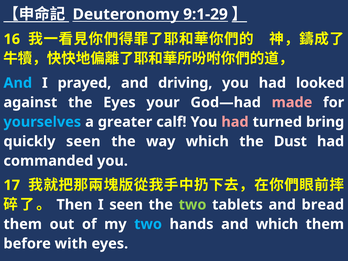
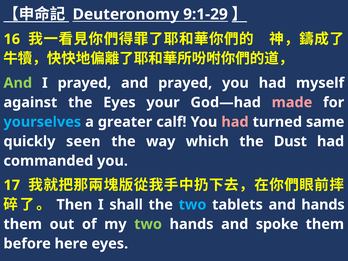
And colour: light blue -> light green (18, 83)
and driving: driving -> prayed (185, 83)
looked: looked -> myself (320, 83)
bring: bring -> same (325, 122)
I seen: seen -> shall (126, 205)
two colour: light green -> light blue (193, 205)
and bread: bread -> hands (323, 205)
two colour: light blue -> light green (148, 224)
and which: which -> spoke (277, 224)
with: with -> here (71, 244)
